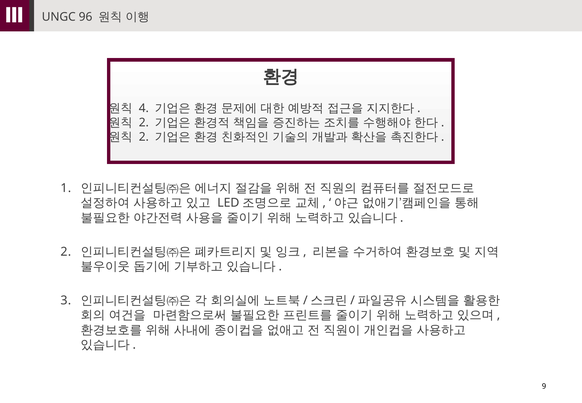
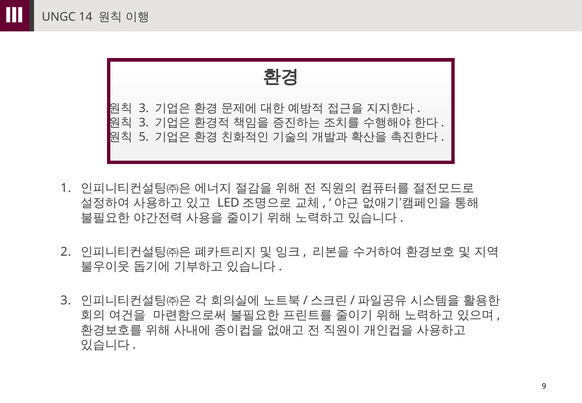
96: 96 -> 14 (86, 17)
4: 4 -> 3 (144, 108)
2: 2 -> 3 (144, 123)
2: 2 -> 5 (144, 137)
